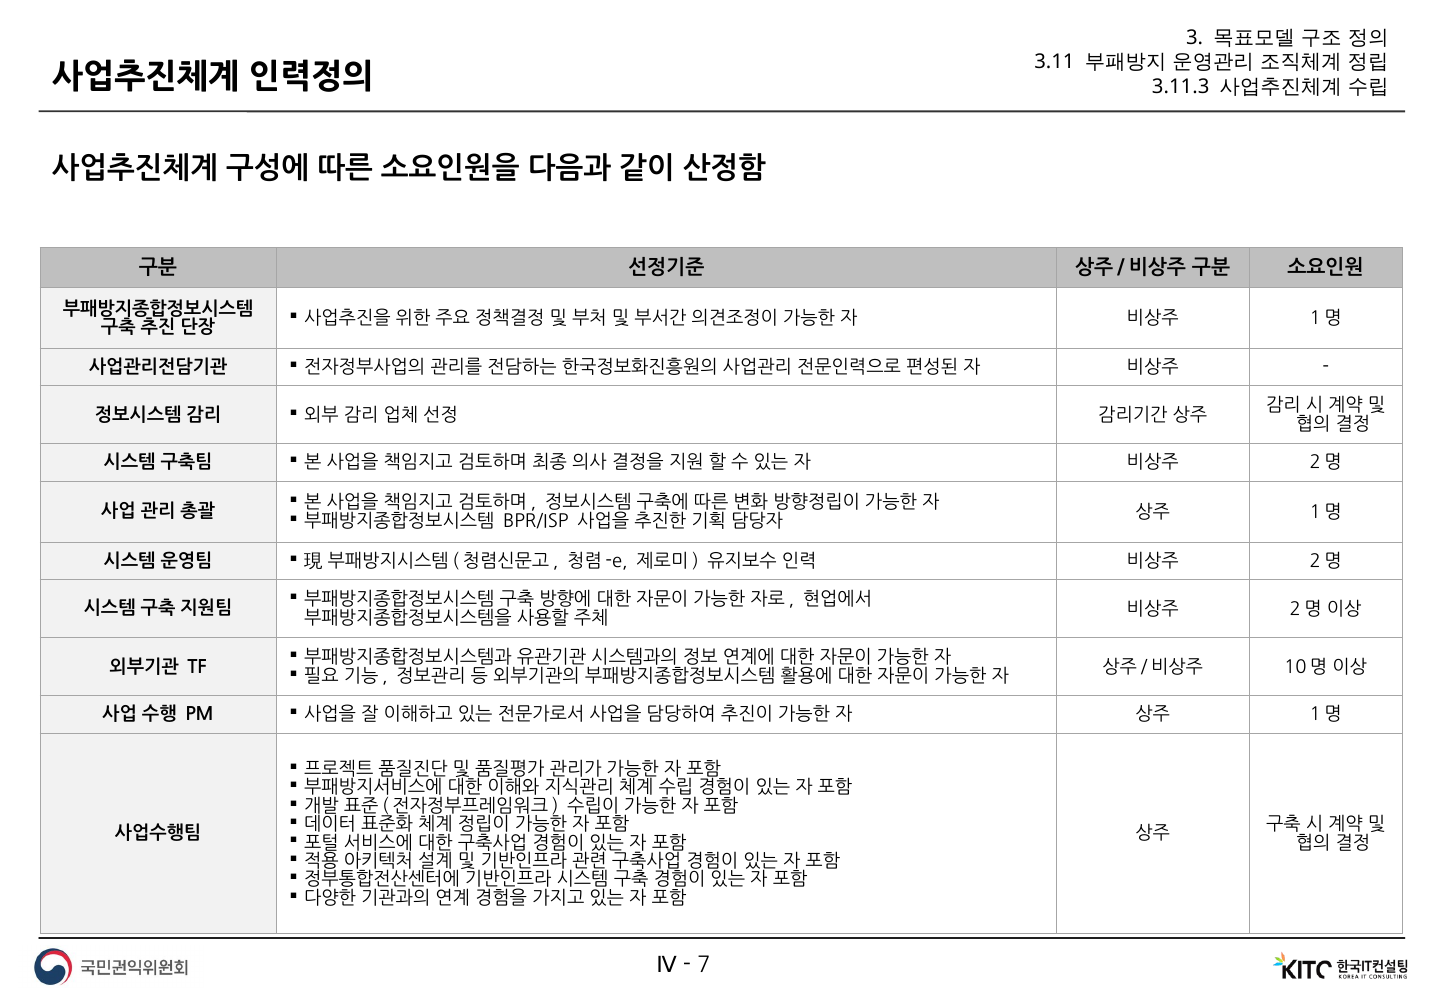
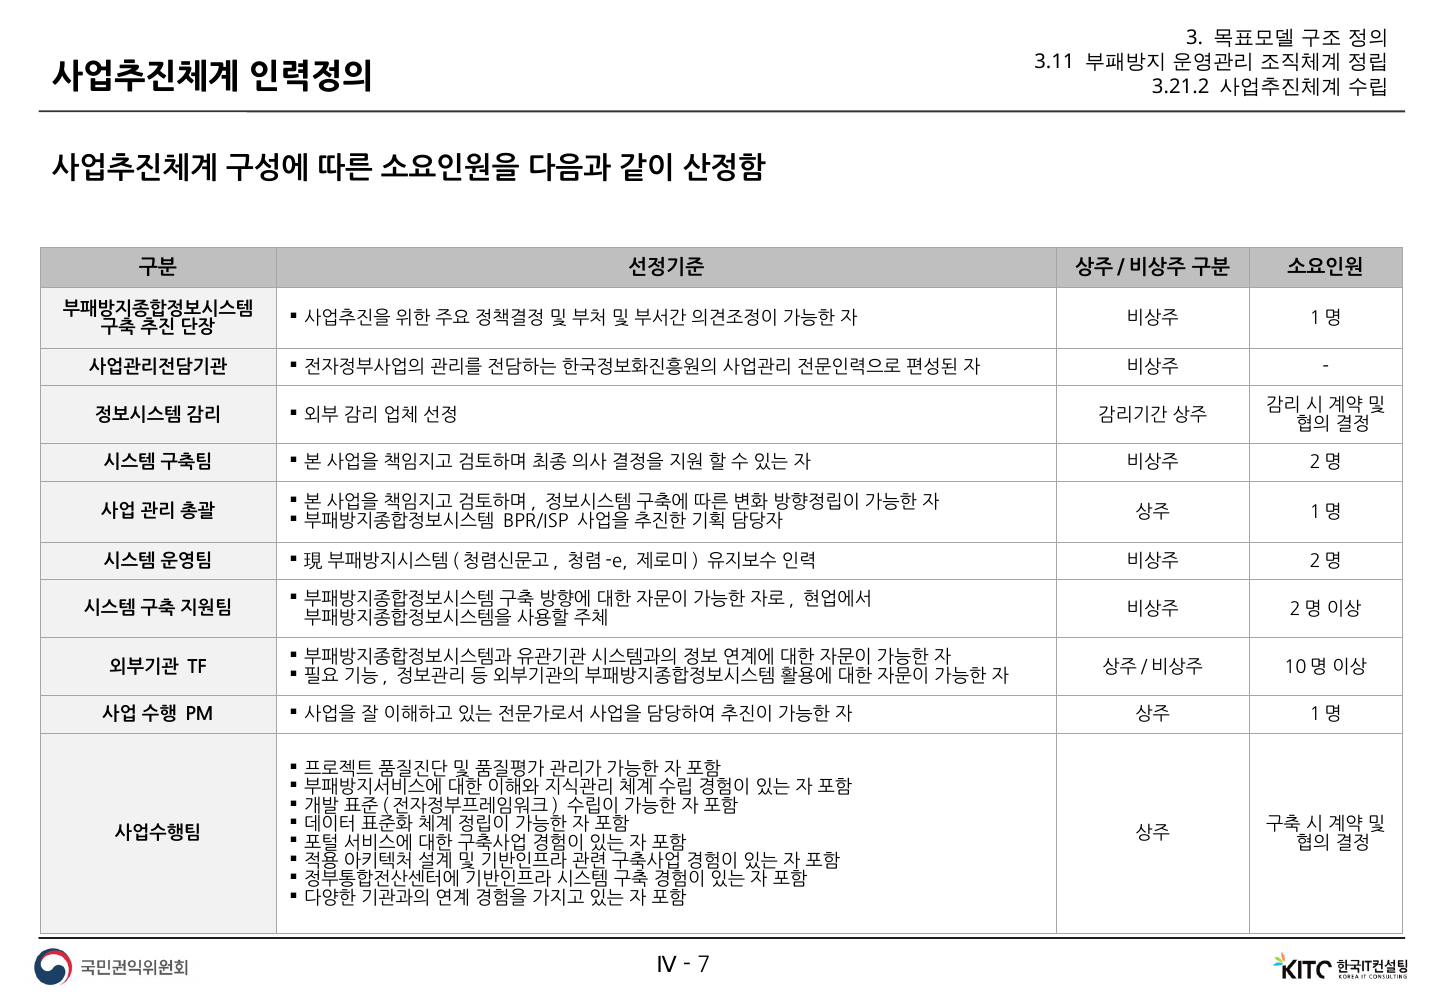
3.11.3: 3.11.3 -> 3.21.2 (1181, 87)
